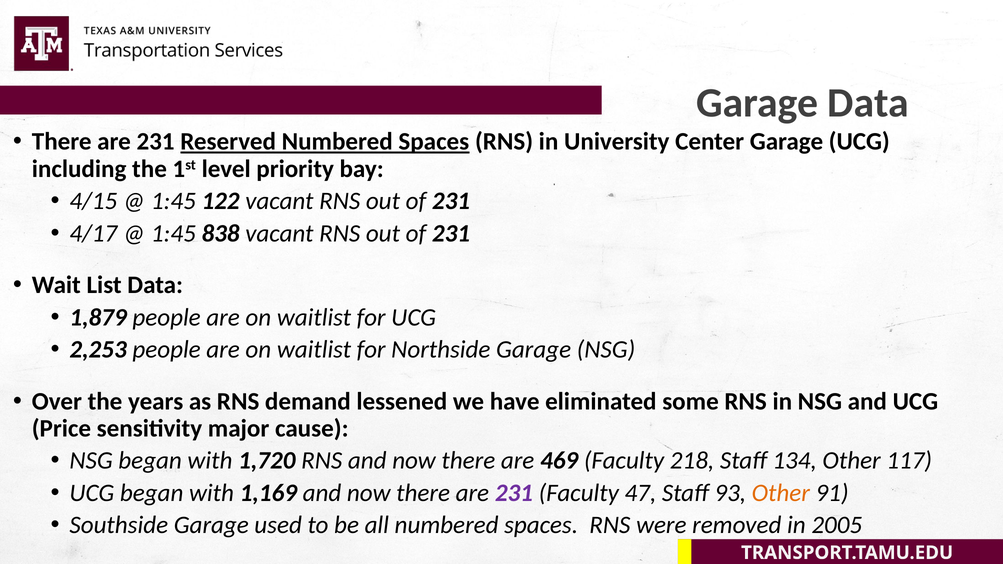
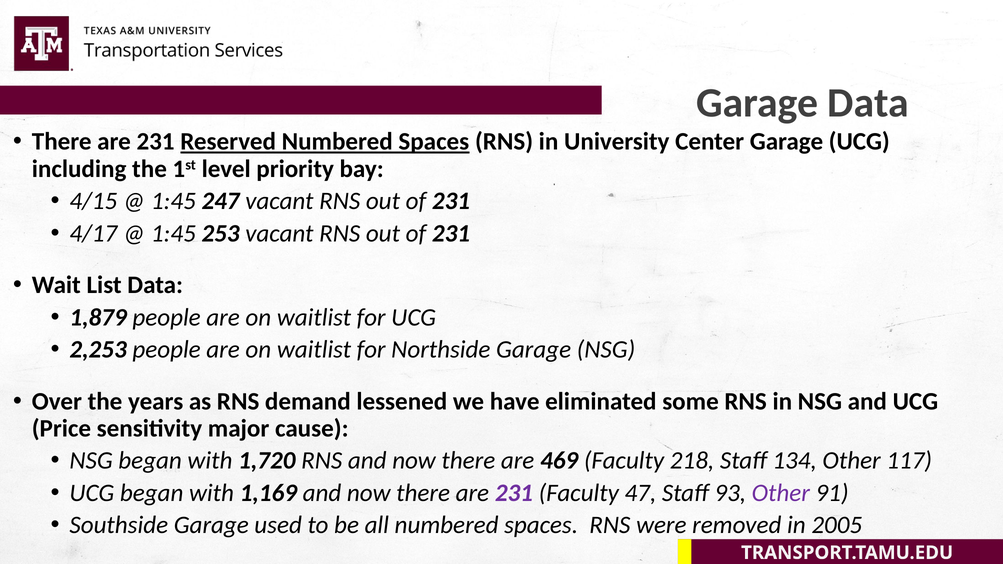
122: 122 -> 247 (221, 201)
838: 838 -> 253 (221, 233)
Other colour: orange -> purple (781, 493)
